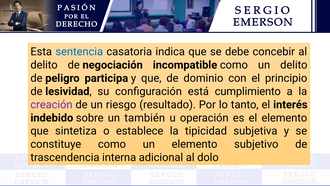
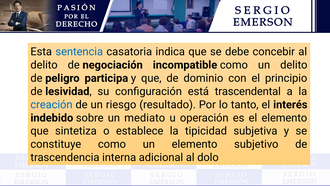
cumplimiento: cumplimiento -> trascendental (248, 91)
creación colour: purple -> blue (51, 104)
también: también -> mediato (145, 118)
